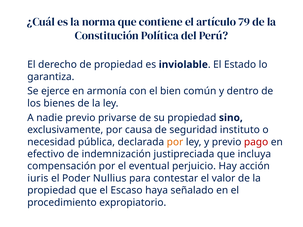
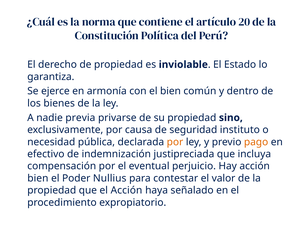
79: 79 -> 20 (244, 22)
nadie previo: previo -> previa (80, 118)
pago colour: red -> orange (256, 142)
iuris: iuris -> bien (38, 178)
el Escaso: Escaso -> Acción (126, 191)
